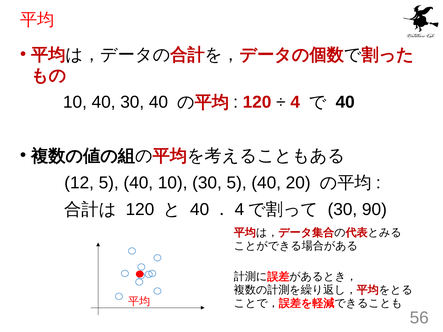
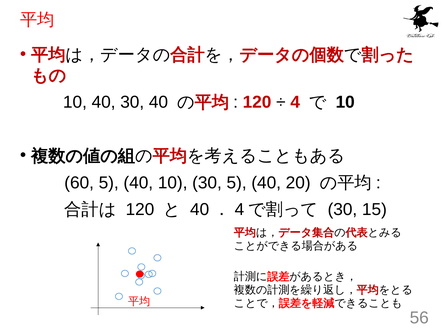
40: 40 -> 10 (345, 102)
12: 12 -> 60 (79, 183)
90: 90 -> 15 (374, 210)
